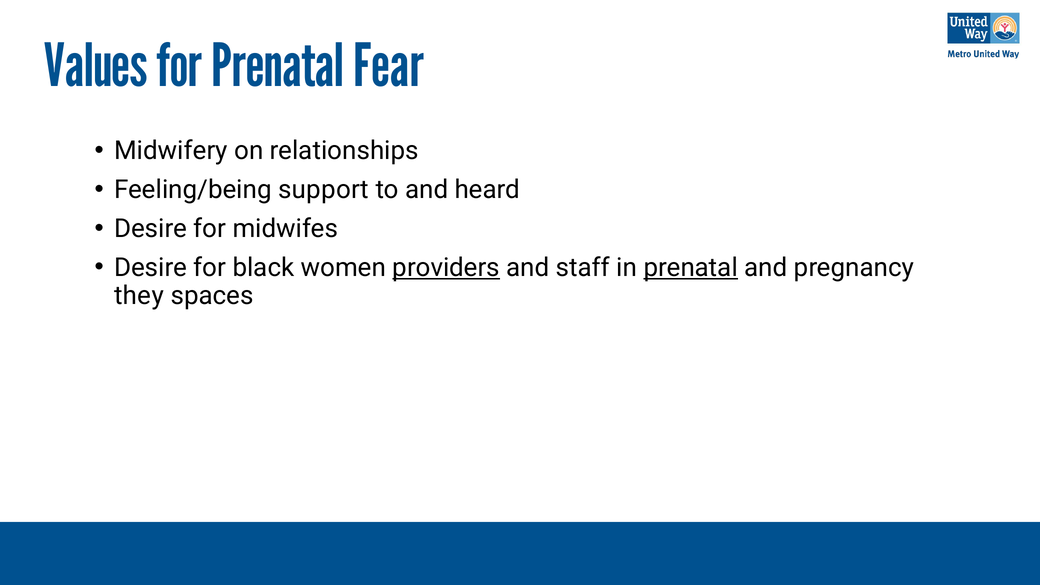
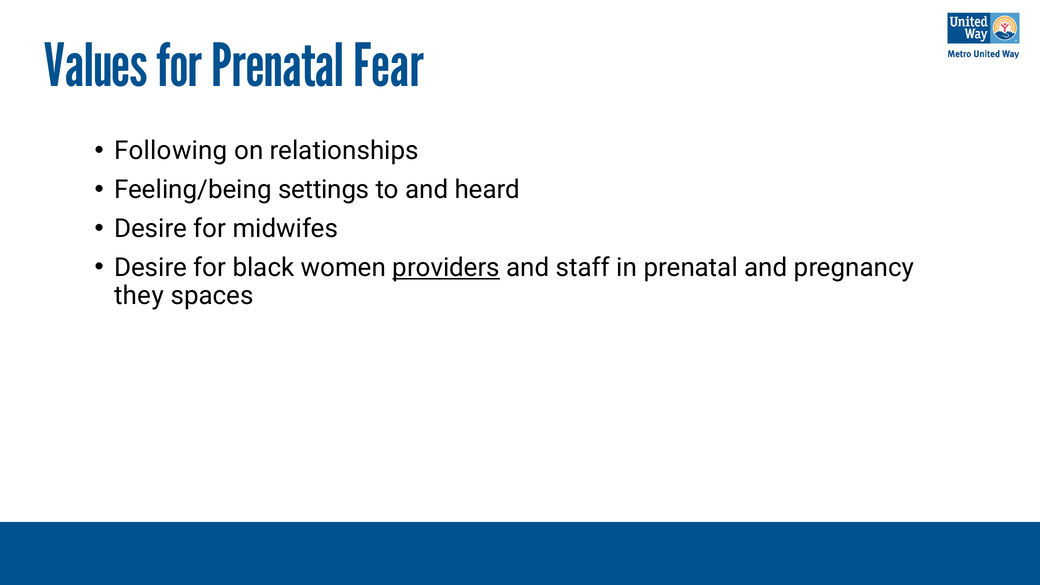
Midwifery: Midwifery -> Following (171, 151)
support: support -> settings (324, 190)
prenatal underline: present -> none (691, 267)
